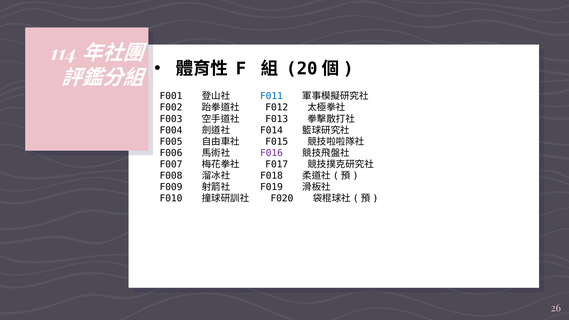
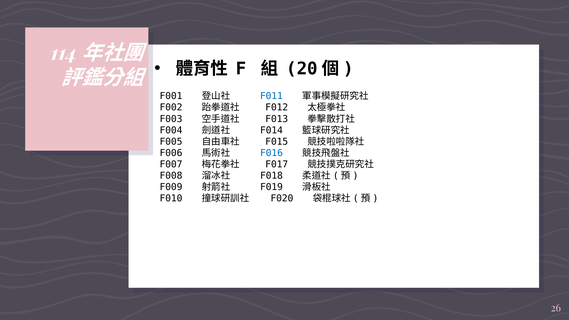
F016 colour: purple -> blue (271, 153)
